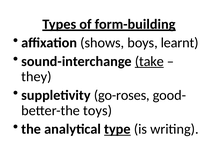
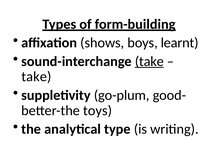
they: they -> take (36, 77)
go-roses: go-roses -> go-plum (122, 96)
type underline: present -> none (117, 130)
